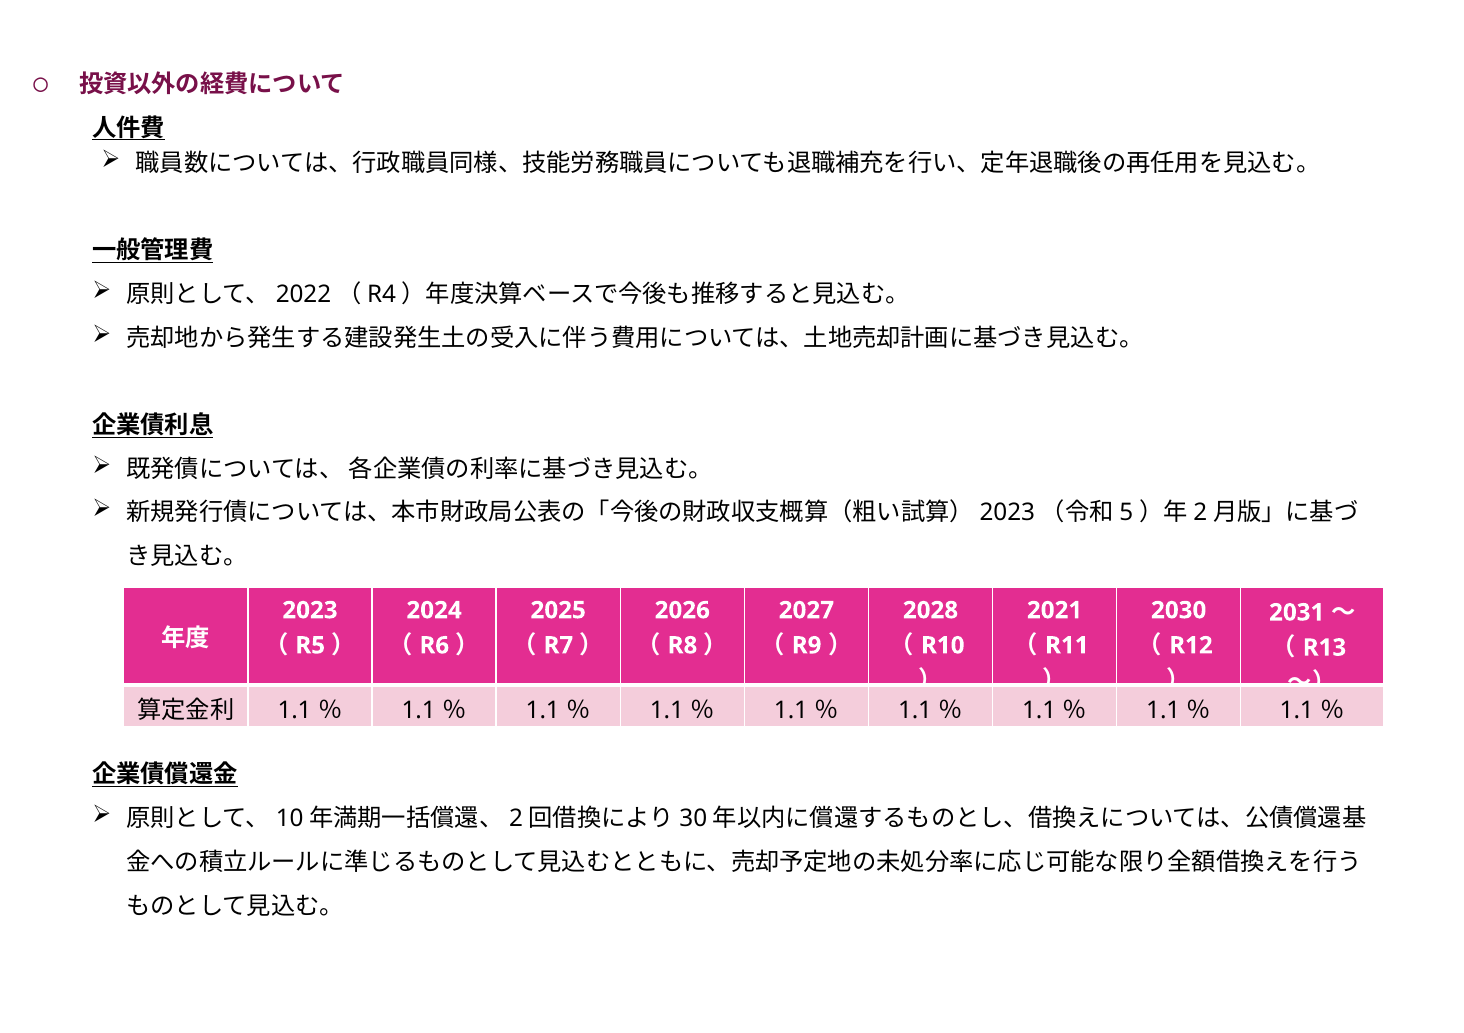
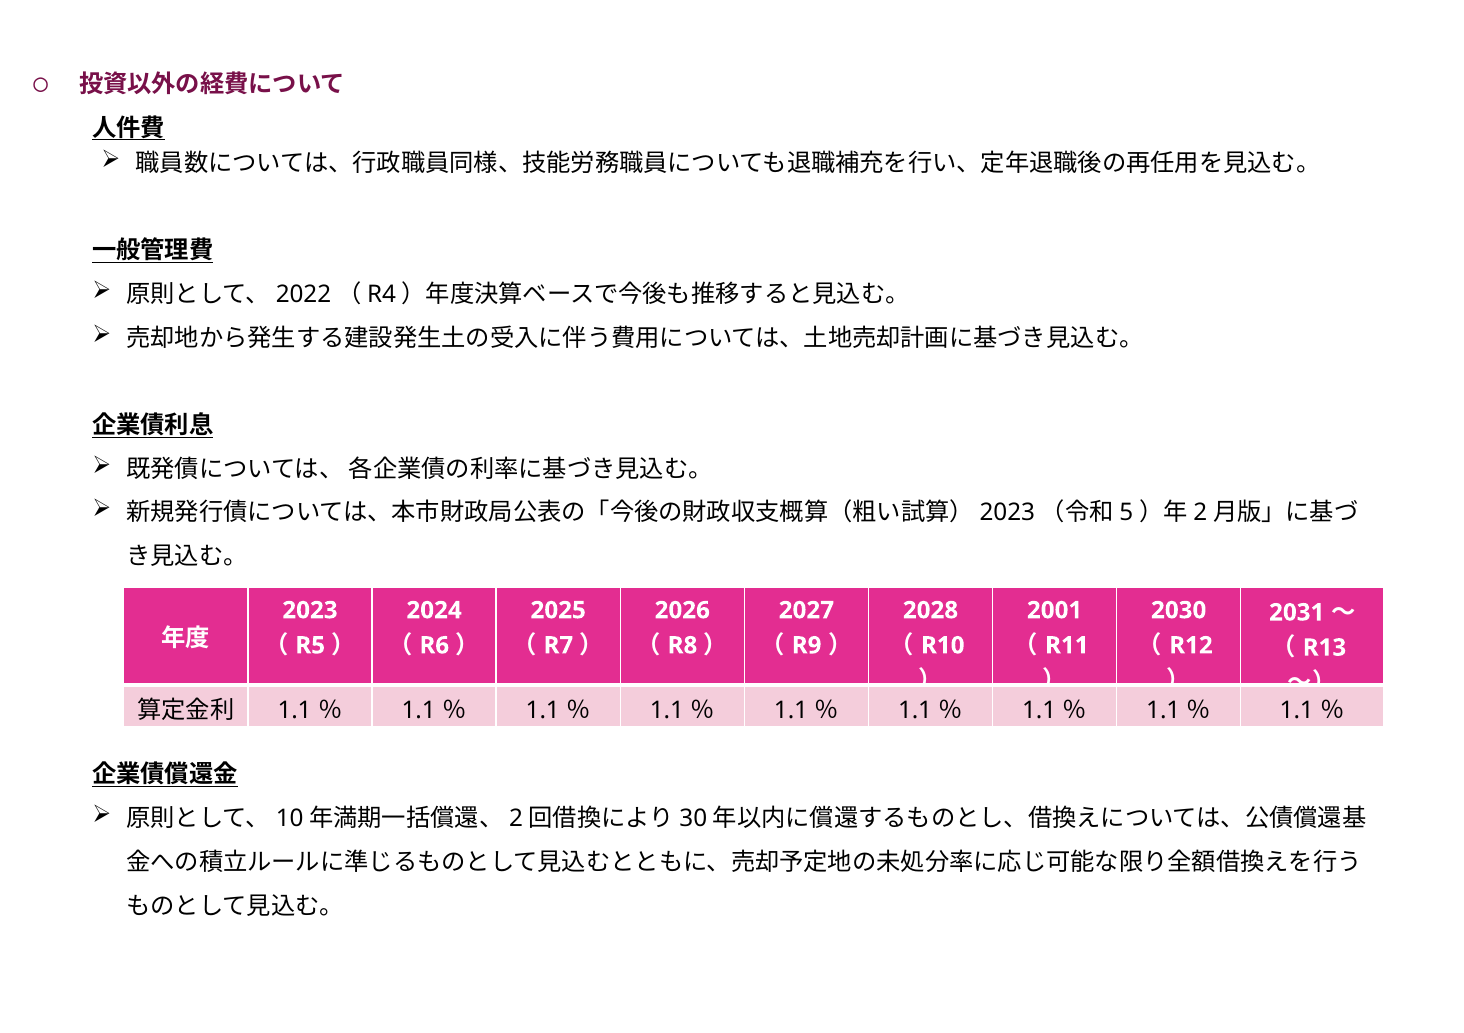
2021: 2021 -> 2001 (1055, 611)
